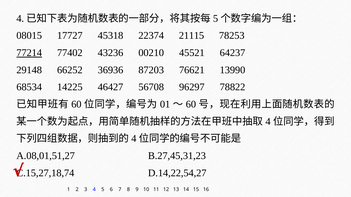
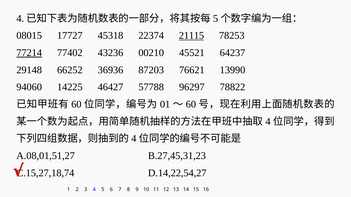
21115 underline: none -> present (192, 36)
68534: 68534 -> 94060 (29, 87)
56708: 56708 -> 57788 (151, 87)
